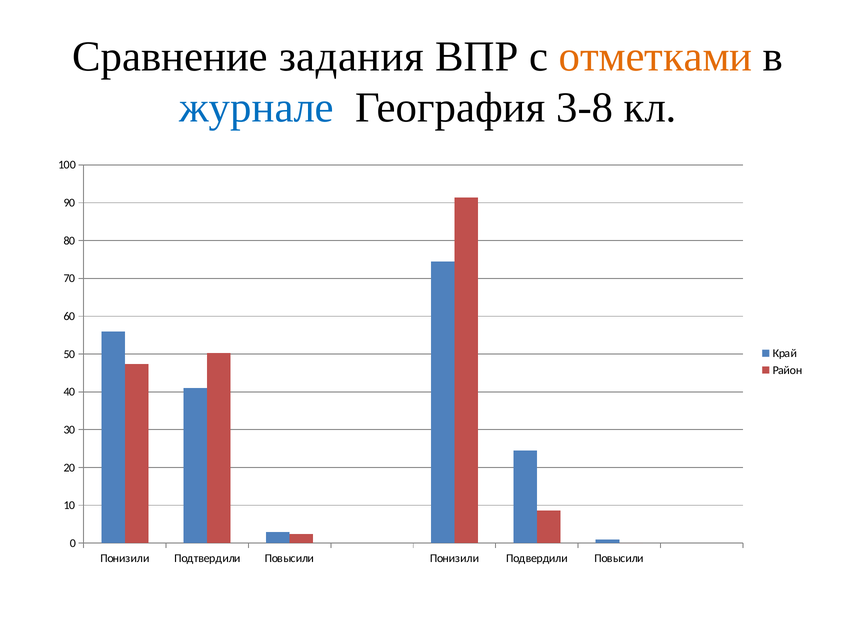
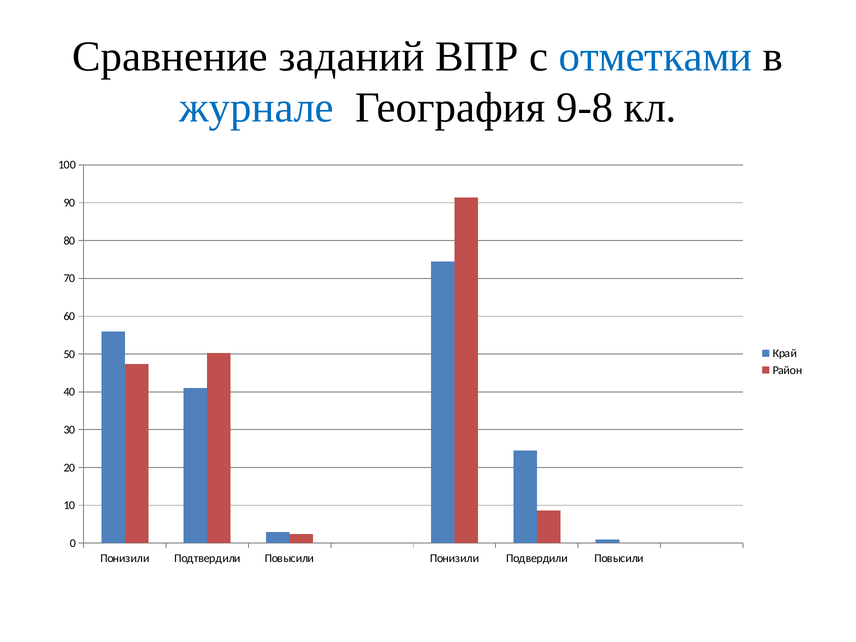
задания: задания -> заданий (352, 57)
отметками colour: orange -> blue (656, 57)
3-8: 3-8 -> 9-8 (585, 108)
